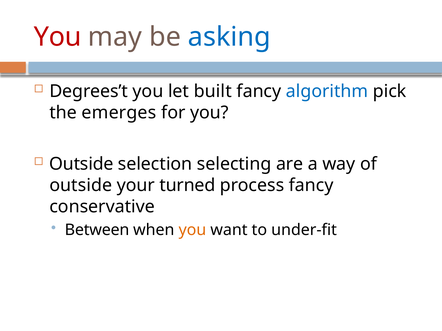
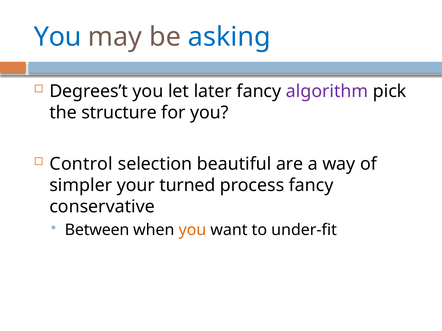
You colour: red -> blue (58, 37)
built: built -> later (213, 91)
algorithm colour: blue -> purple (327, 91)
emerges: emerges -> structure (119, 113)
Outside: Outside -> Control (81, 164)
selecting: selecting -> beautiful (234, 164)
outside: outside -> simpler (81, 186)
